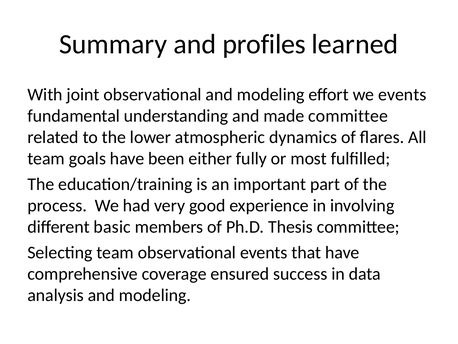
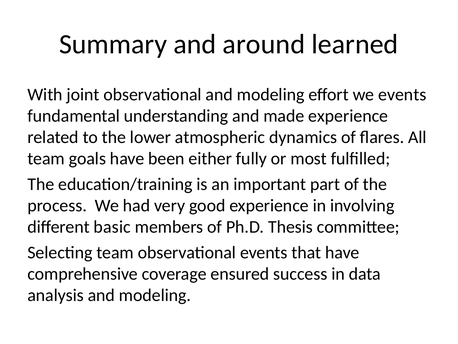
profiles: profiles -> around (264, 44)
made committee: committee -> experience (348, 116)
